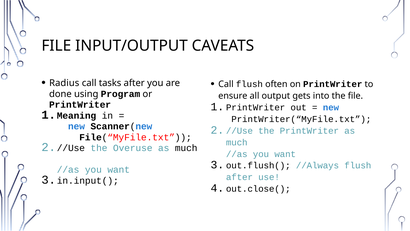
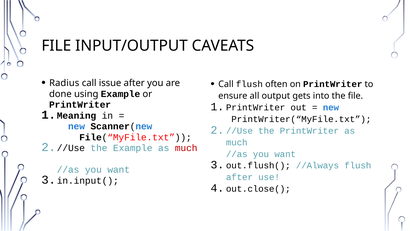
tasks: tasks -> issue (110, 83)
using Program: Program -> Example (120, 94)
the Overuse: Overuse -> Example (133, 148)
much colour: black -> red (186, 148)
